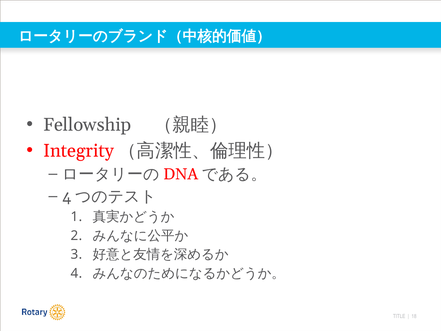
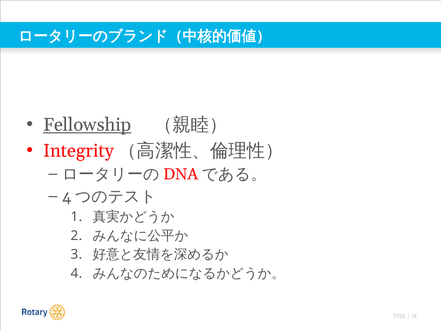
Fellowship underline: none -> present (87, 125)
